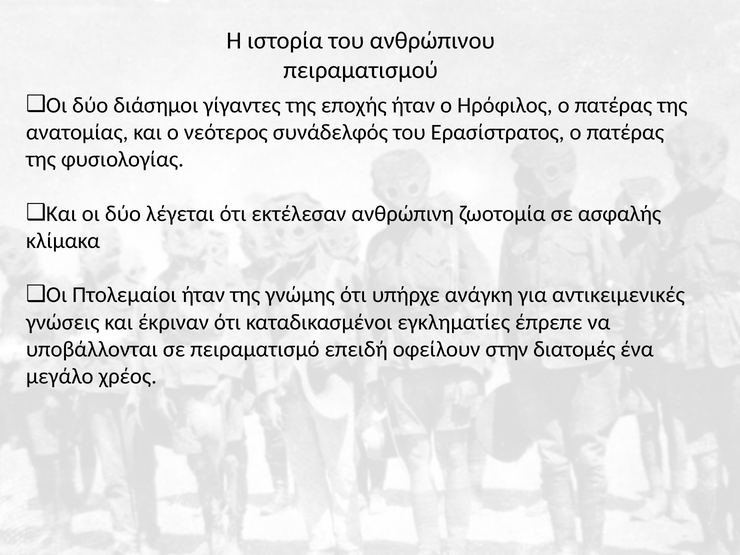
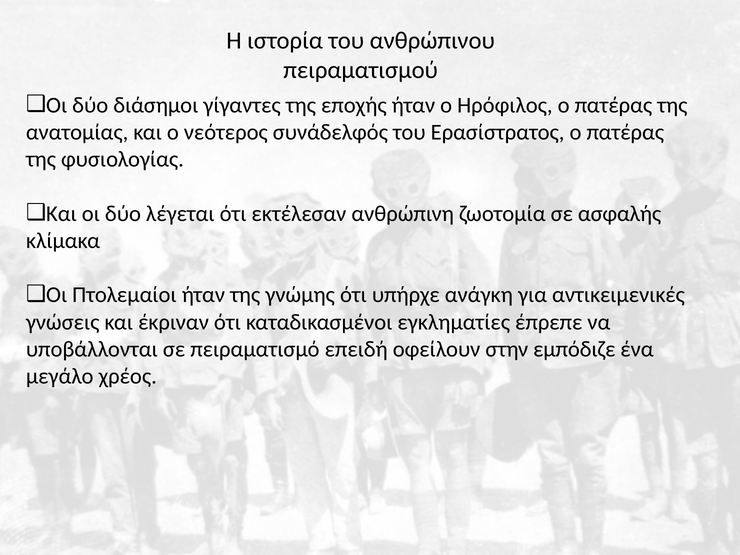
διατομές: διατομές -> εμπόδιζε (574, 349)
